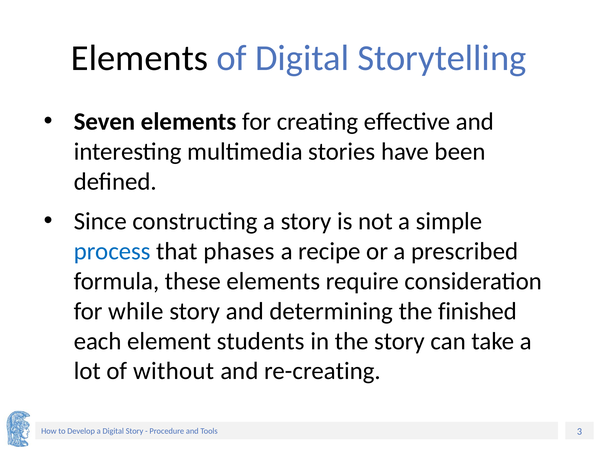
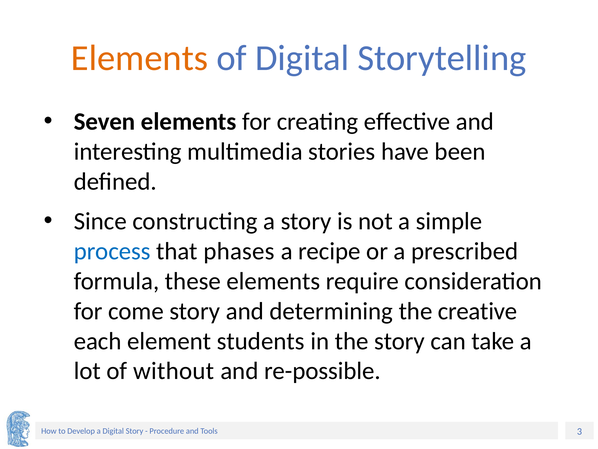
Elements colour: black -> orange (140, 58)
while: while -> come (136, 311)
finished: finished -> creative (478, 311)
re-creating: re-creating -> re-possible (322, 371)
